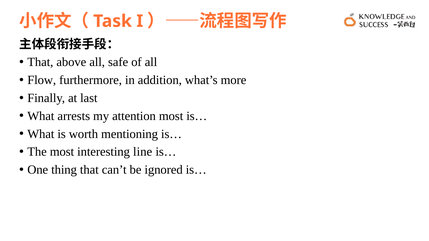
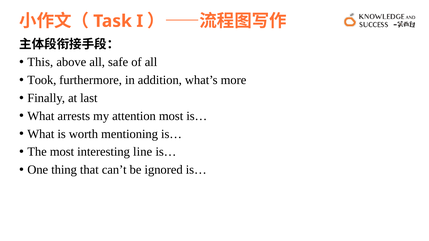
That: That -> This (40, 62)
Flow: Flow -> Took (42, 80)
